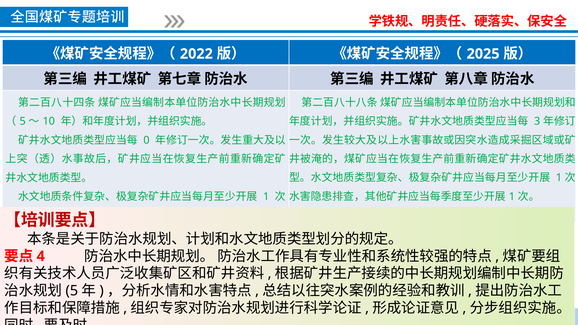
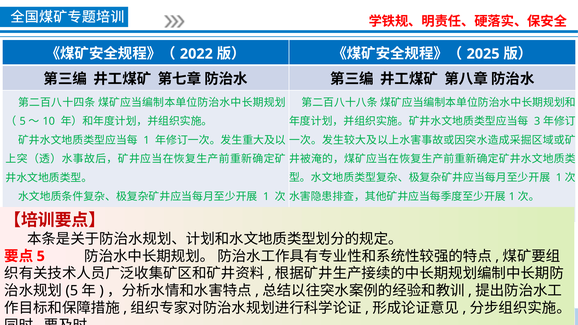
0: 0 -> 1 (146, 140)
4: 4 -> 5 (41, 256)
